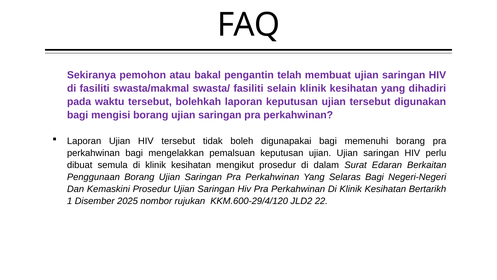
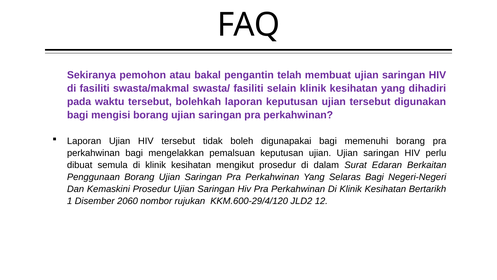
2025: 2025 -> 2060 (128, 201)
22: 22 -> 12 (321, 201)
